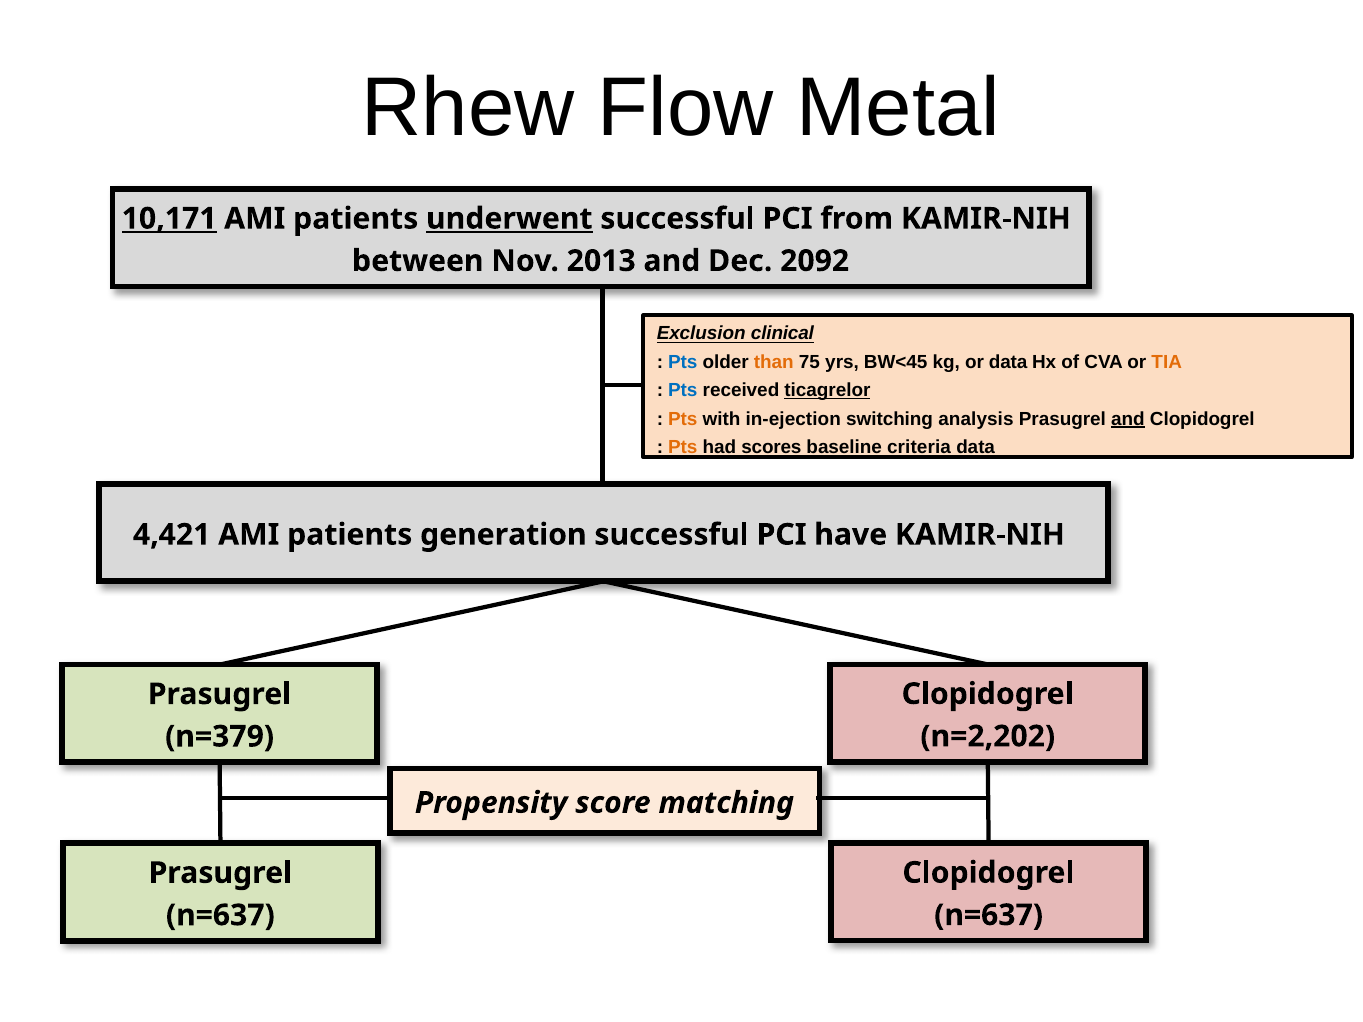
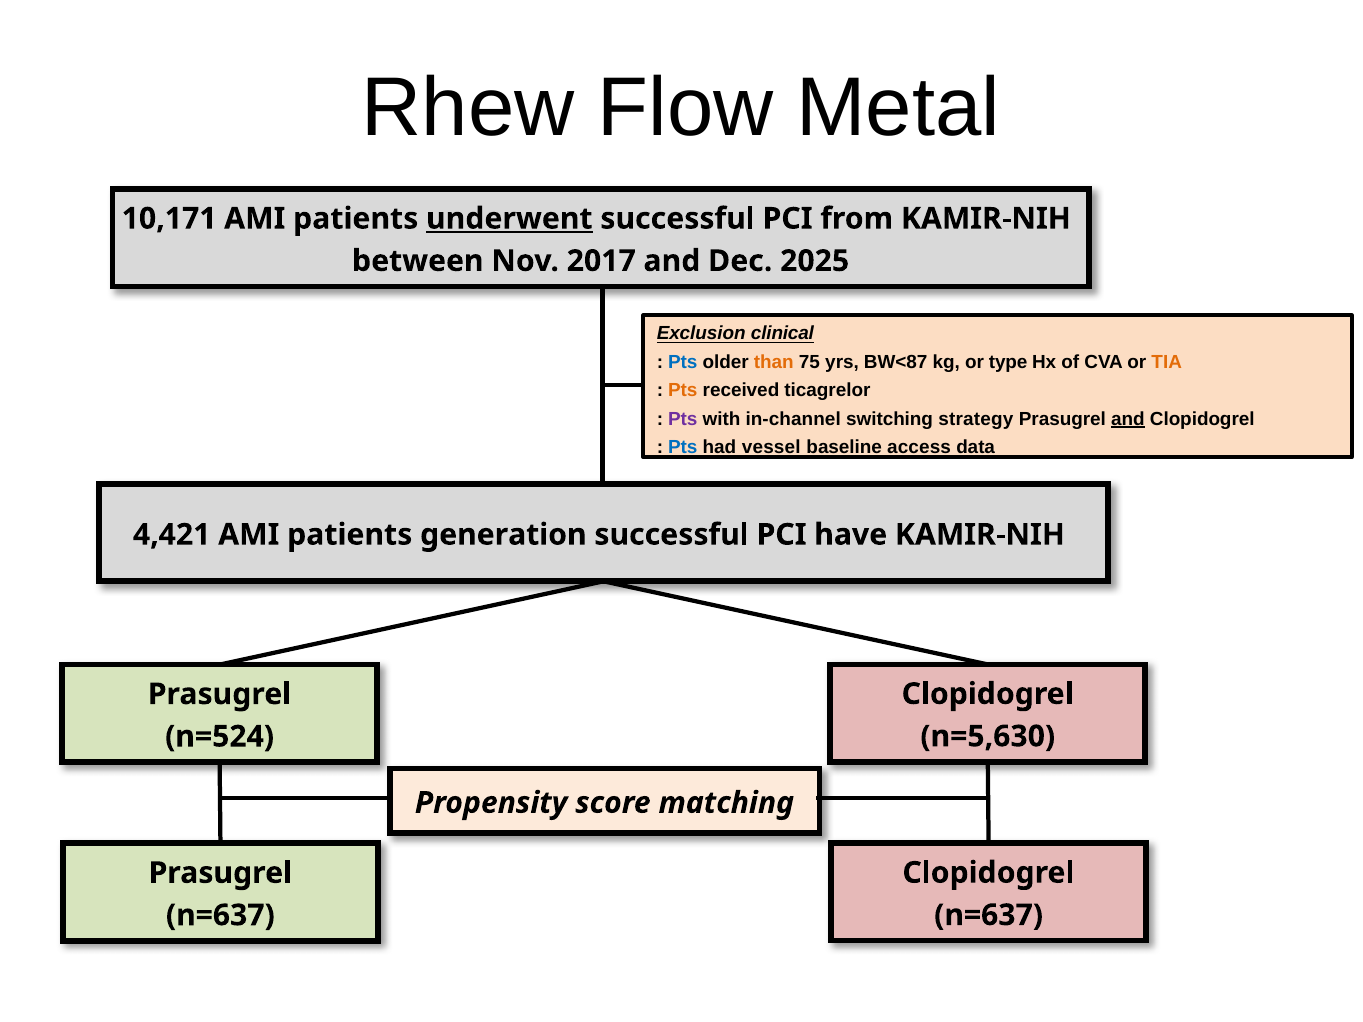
10,171 underline: present -> none (169, 219)
2013: 2013 -> 2017 (601, 261)
2092: 2092 -> 2025 (815, 261)
BW<45: BW<45 -> BW<87 (896, 362)
or data: data -> type (1008, 362)
Pts colour: blue -> orange (683, 391)
ticagrelor underline: present -> none (827, 391)
Pts colour: orange -> purple (683, 419)
in-ejection: in-ejection -> in-channel (793, 419)
analysis: analysis -> strategy (976, 419)
Pts colour: orange -> blue (683, 447)
scores: scores -> vessel (771, 447)
criteria: criteria -> access (919, 447)
n=2,202: n=2,202 -> n=5,630 (988, 737)
n=379: n=379 -> n=524 (220, 737)
